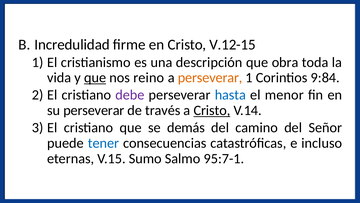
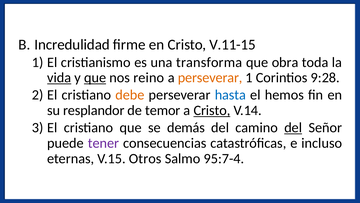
V.12-15: V.12-15 -> V.11-15 (233, 44)
descripción: descripción -> transforma (209, 62)
vida underline: none -> present (59, 78)
9:84: 9:84 -> 9:28 (325, 78)
debe colour: purple -> orange (130, 95)
menor: menor -> hemos (284, 95)
su perseverar: perseverar -> resplandor (94, 110)
través: través -> temor (163, 110)
del underline: none -> present (293, 127)
tener colour: blue -> purple (103, 143)
Sumo: Sumo -> Otros (145, 158)
95:7-1: 95:7-1 -> 95:7-4 (224, 158)
